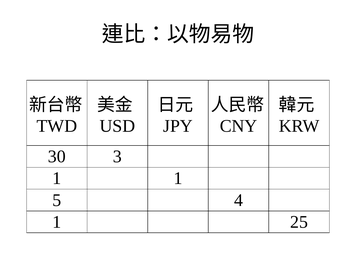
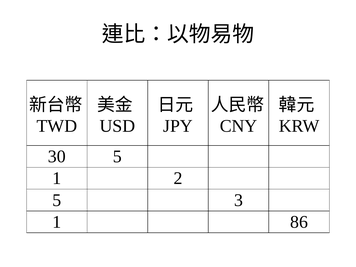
30 3: 3 -> 5 (117, 157)
1 1: 1 -> 2 (178, 178)
4: 4 -> 3 (239, 200)
25: 25 -> 86 (299, 222)
